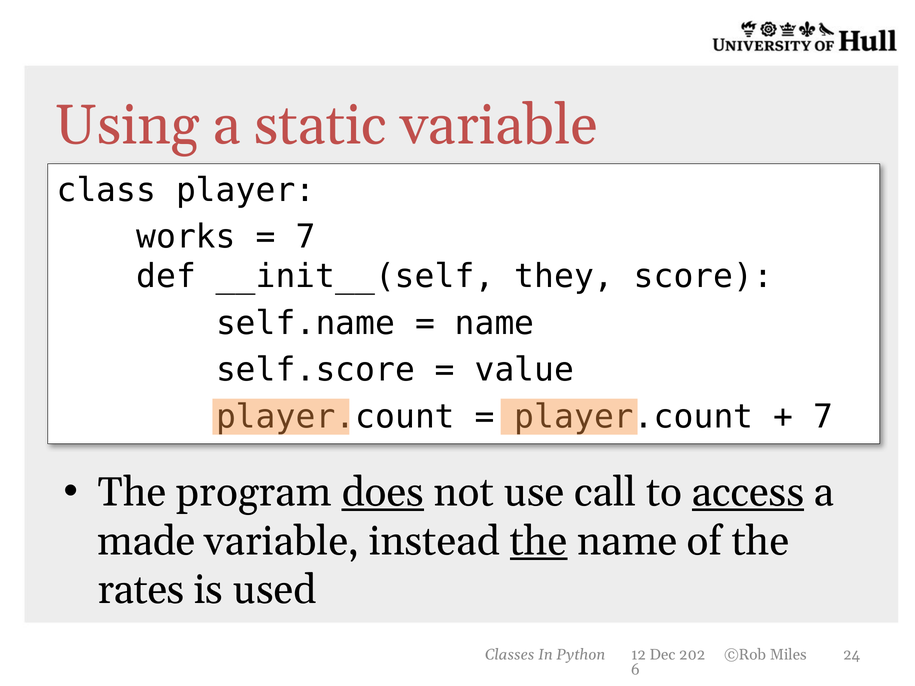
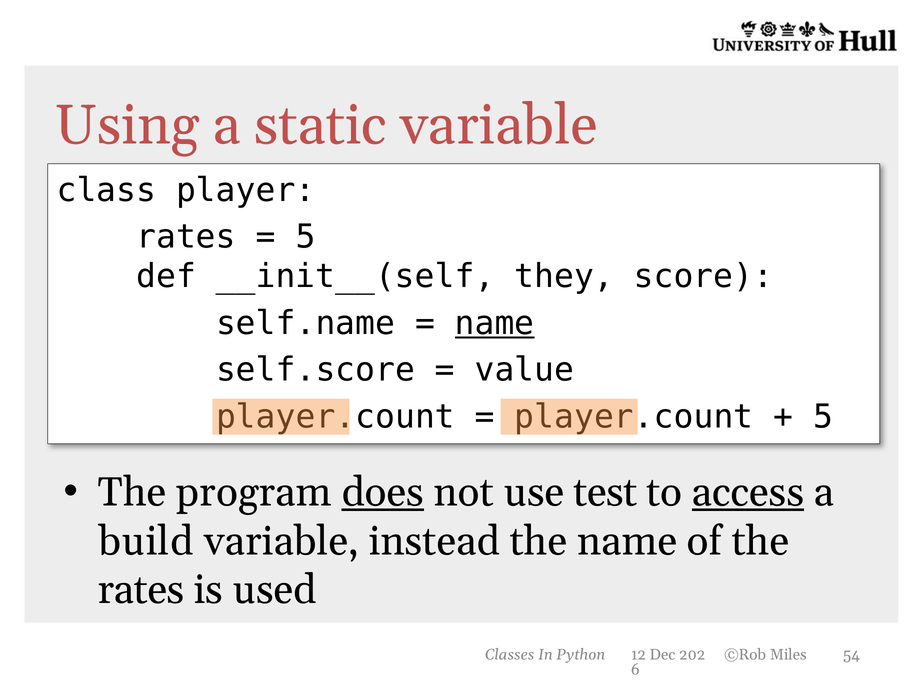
works: works -> rates (186, 237)
7: 7 -> 5 (305, 237)
name underline: none -> present (495, 323)
7: 7 -> 5 (823, 417)
call: call -> test (605, 493)
made: made -> build (146, 541)
the underline: present -> none (539, 541)
24: 24 -> 54 (852, 655)
